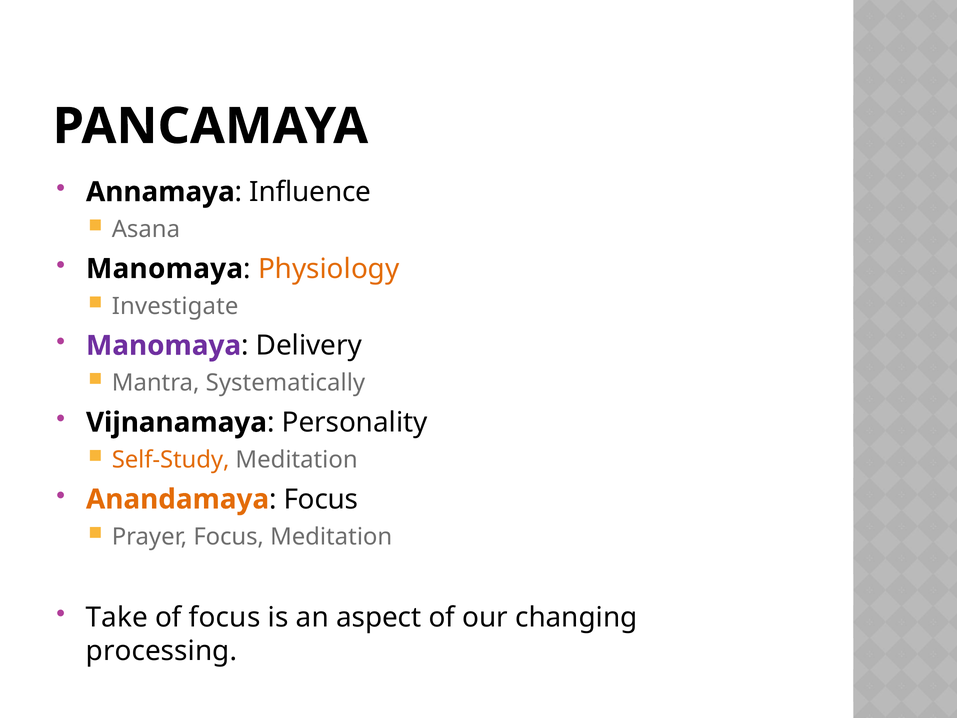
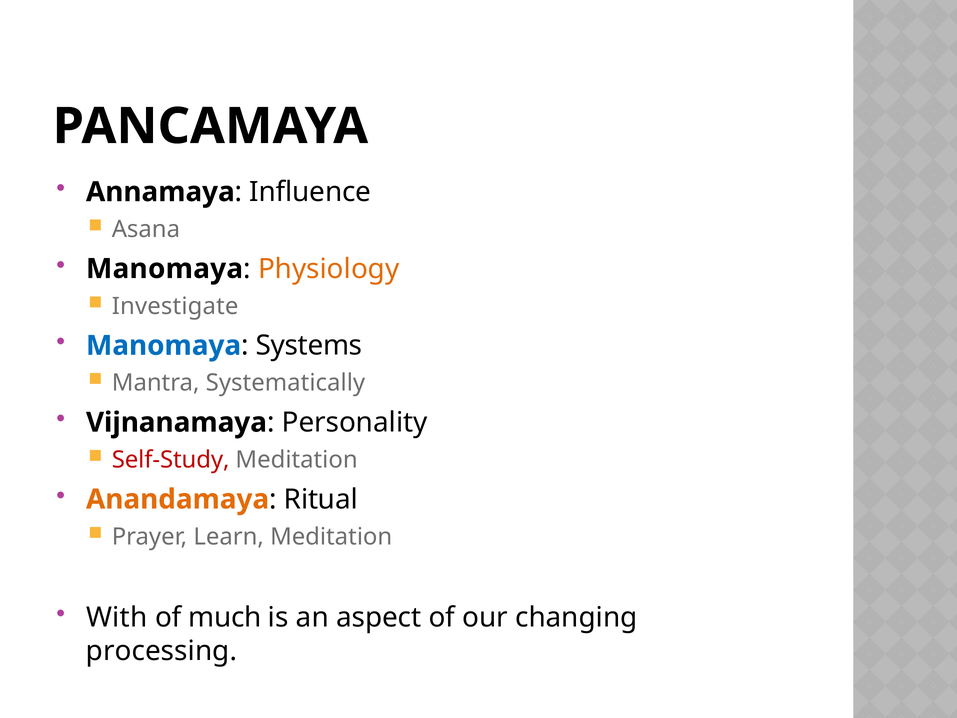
Manomaya colour: purple -> blue (164, 346)
Delivery: Delivery -> Systems (309, 346)
Self-Study colour: orange -> red (171, 460)
Focus: Focus -> Ritual (321, 499)
Prayer Focus: Focus -> Learn (229, 537)
Take: Take -> With (117, 617)
of focus: focus -> much (225, 617)
